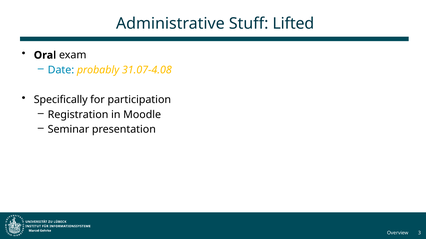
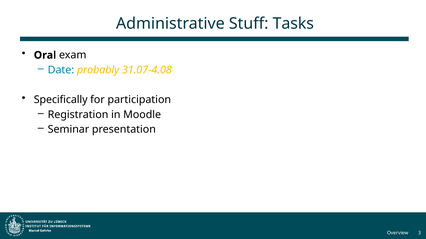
Lifted: Lifted -> Tasks (293, 24)
